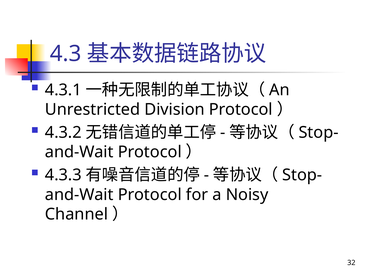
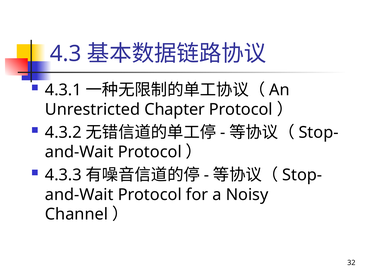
Division: Division -> Chapter (175, 109)
